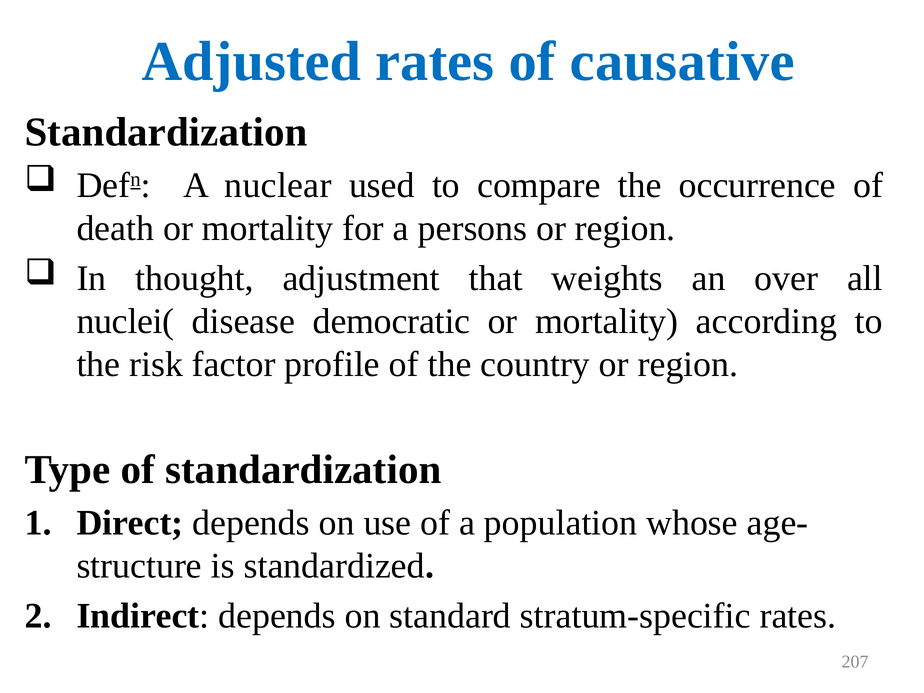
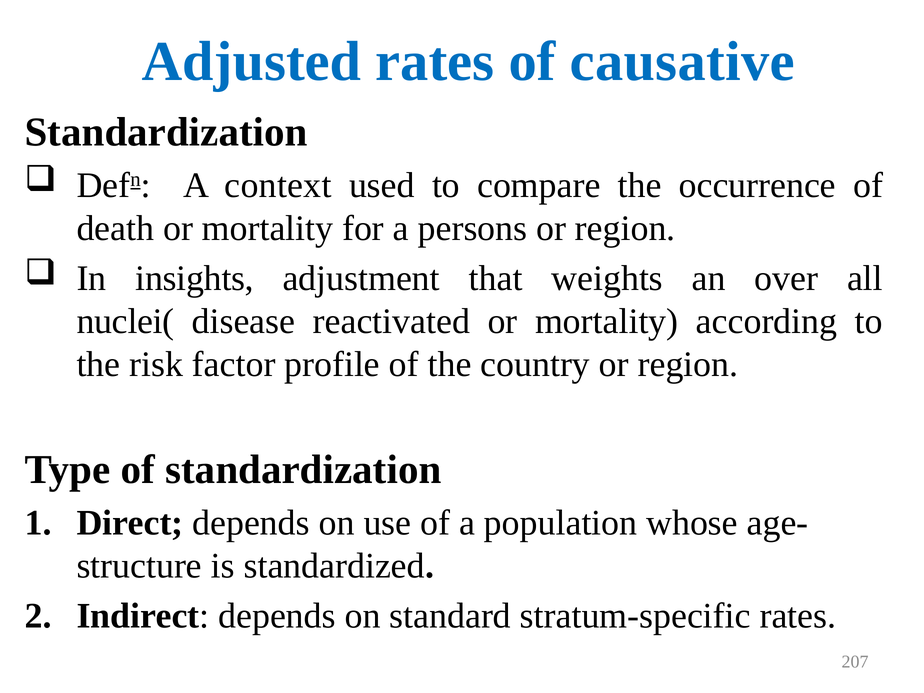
nuclear: nuclear -> context (278, 185)
thought: thought -> insights (195, 279)
democratic: democratic -> reactivated (391, 322)
